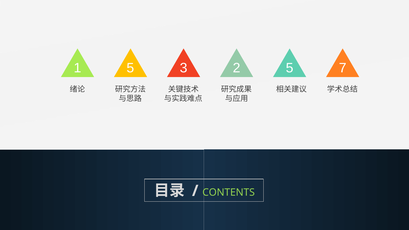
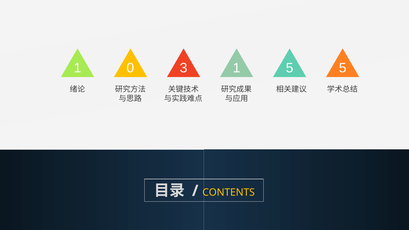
1 5: 5 -> 0 (130, 68)
3 2: 2 -> 1 (237, 68)
5 7: 7 -> 5 (343, 68)
CONTENTS colour: light green -> yellow (229, 193)
